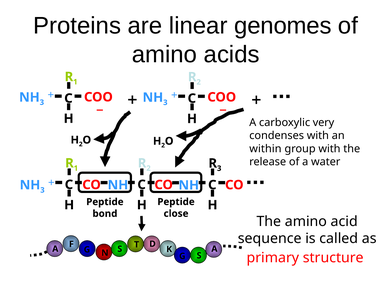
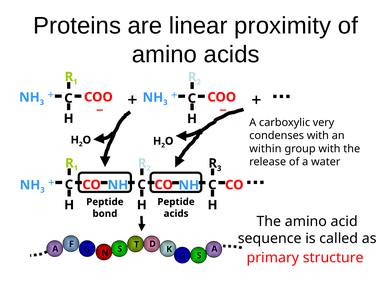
genomes: genomes -> proximity (283, 26)
close: close -> acids (176, 214)
